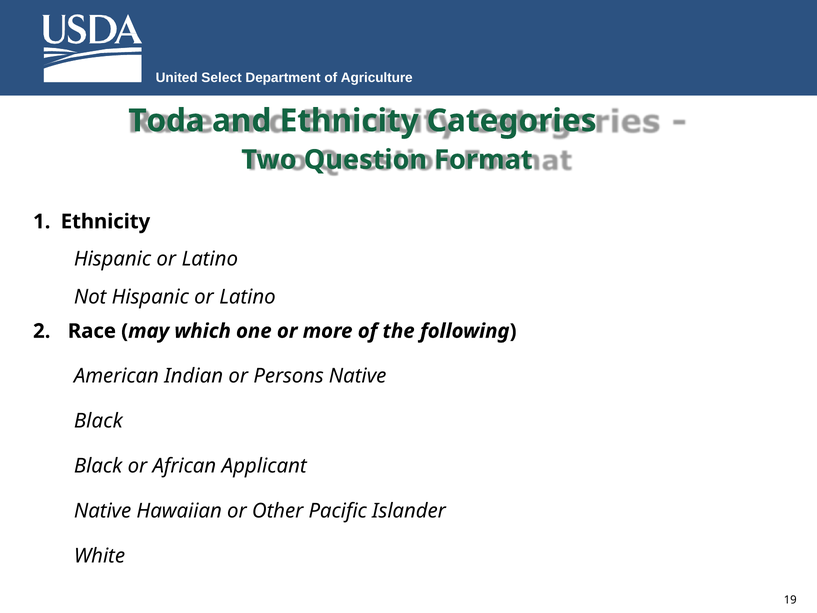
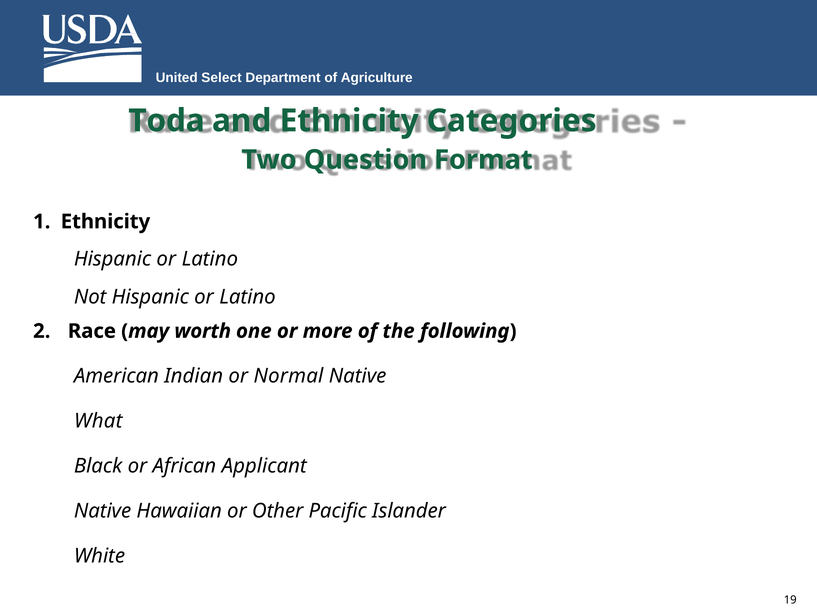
which: which -> worth (203, 331)
Persons: Persons -> Normal (288, 376)
Black: Black -> What (98, 421)
